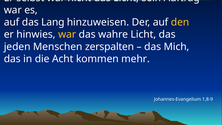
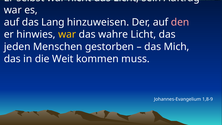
den colour: yellow -> pink (180, 22)
zerspalten: zerspalten -> gestorben (110, 47)
Acht: Acht -> Weit (63, 59)
mehr: mehr -> muss (136, 59)
